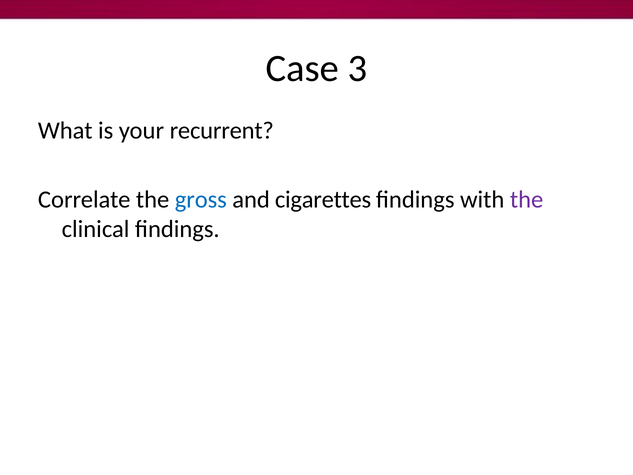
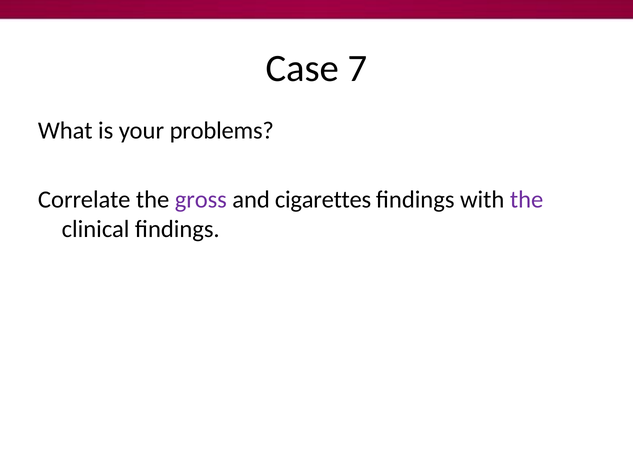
3: 3 -> 7 (358, 69)
recurrent: recurrent -> problems (222, 130)
gross colour: blue -> purple (201, 199)
